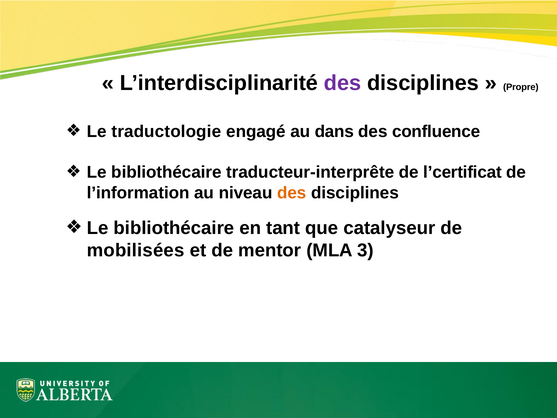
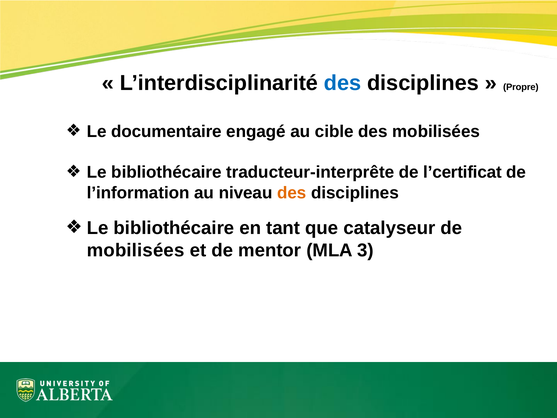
des colour: purple -> blue (343, 83)
traductologie: traductologie -> documentaire (167, 131)
dans: dans -> cible (334, 131)
des confluence: confluence -> mobilisées (436, 131)
